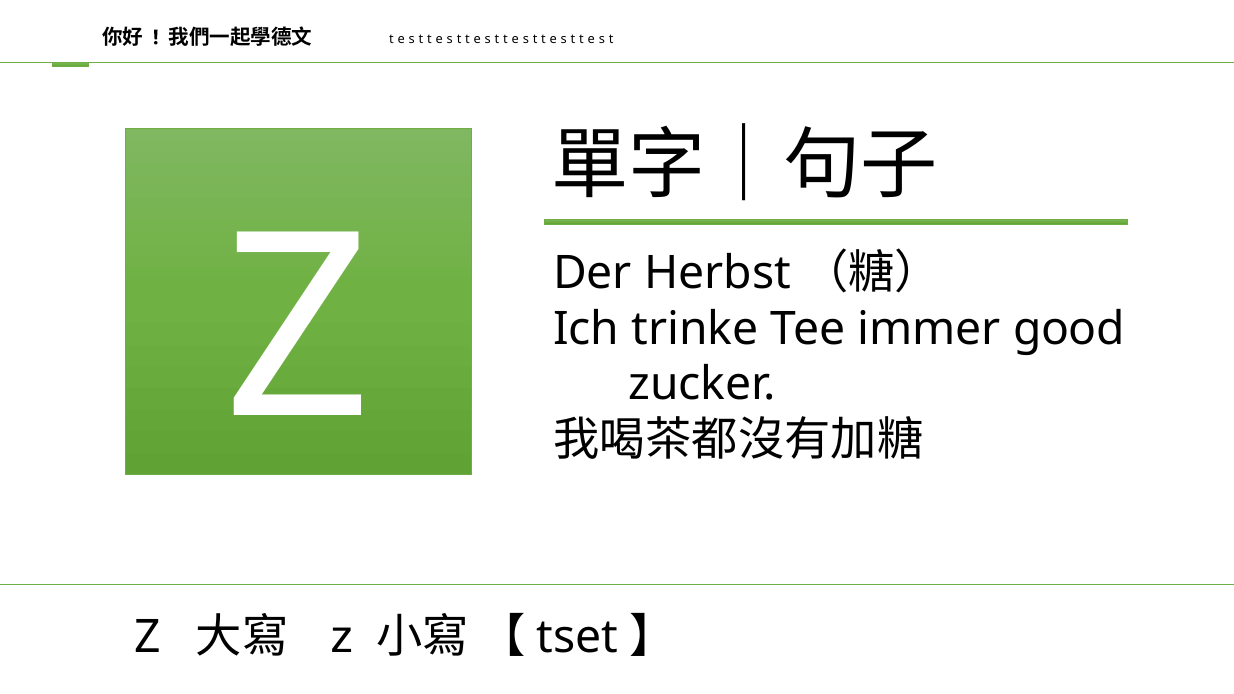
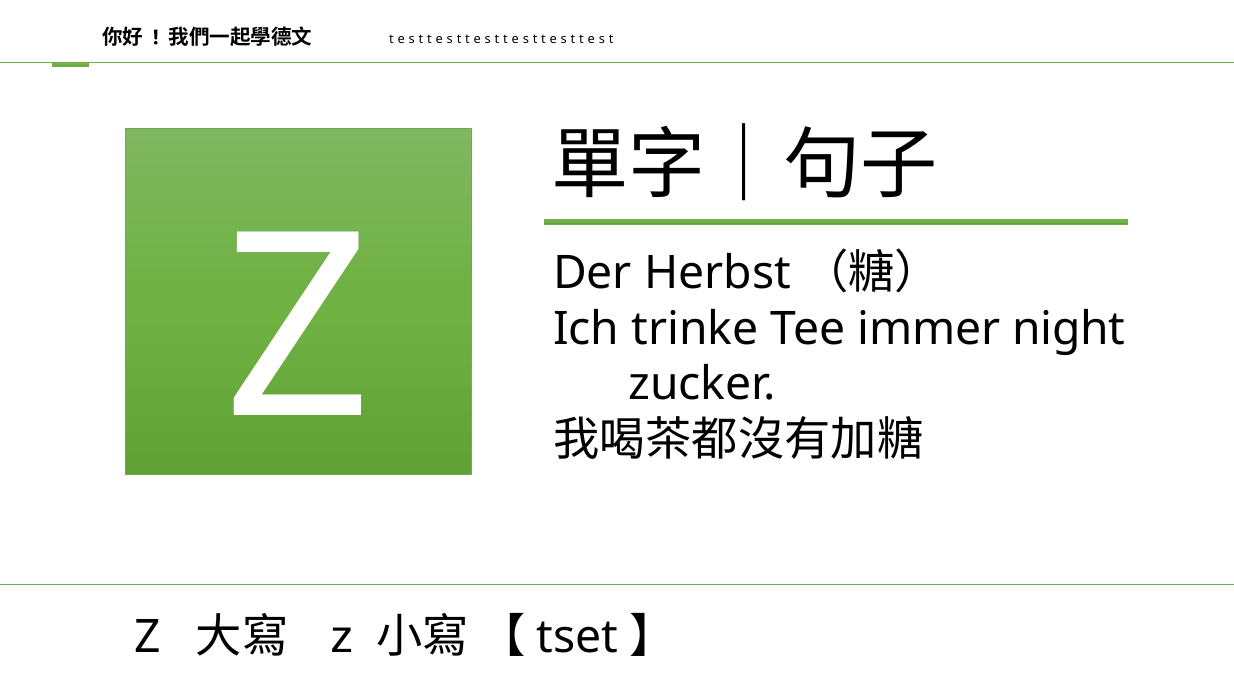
good: good -> night (1069, 329)
